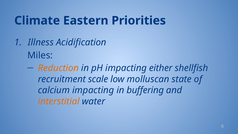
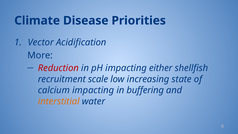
Eastern: Eastern -> Disease (86, 21)
Illness: Illness -> Vector (41, 42)
Miles: Miles -> More (40, 55)
Reduction colour: orange -> red (58, 68)
molluscan: molluscan -> increasing (148, 79)
